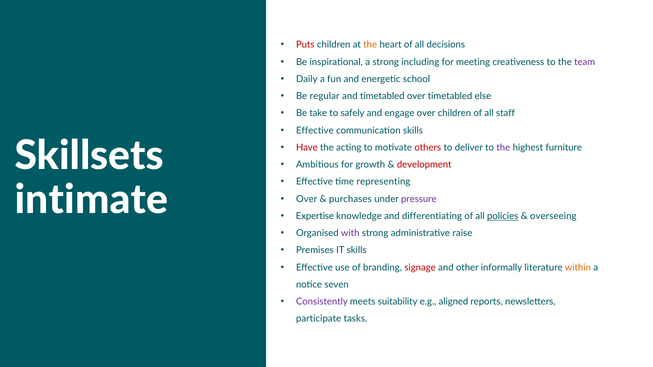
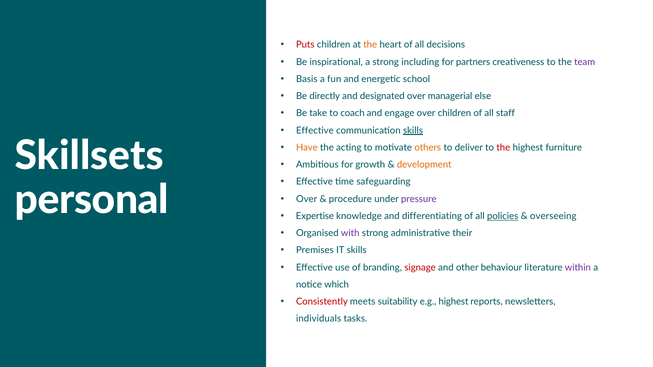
meeting: meeting -> partners (473, 62)
Daily: Daily -> Basis (307, 79)
regular: regular -> directly (325, 96)
and timetabled: timetabled -> designated (382, 96)
over timetabled: timetabled -> managerial (450, 96)
safely: safely -> coach (352, 113)
skills underline: none -> present (413, 131)
Have colour: red -> orange (307, 148)
others colour: red -> orange (428, 148)
the colour: purple -> red (503, 148)
development colour: red -> orange (424, 165)
representing: representing -> safeguarding (383, 182)
intimate: intimate -> personal (92, 200)
purchases: purchases -> procedure (350, 199)
raise: raise -> their (462, 233)
informally: informally -> behaviour (501, 268)
within colour: orange -> purple (578, 268)
seven: seven -> which (337, 285)
Consistently colour: purple -> red (322, 302)
e.g aligned: aligned -> highest (454, 302)
participate: participate -> individuals (319, 319)
